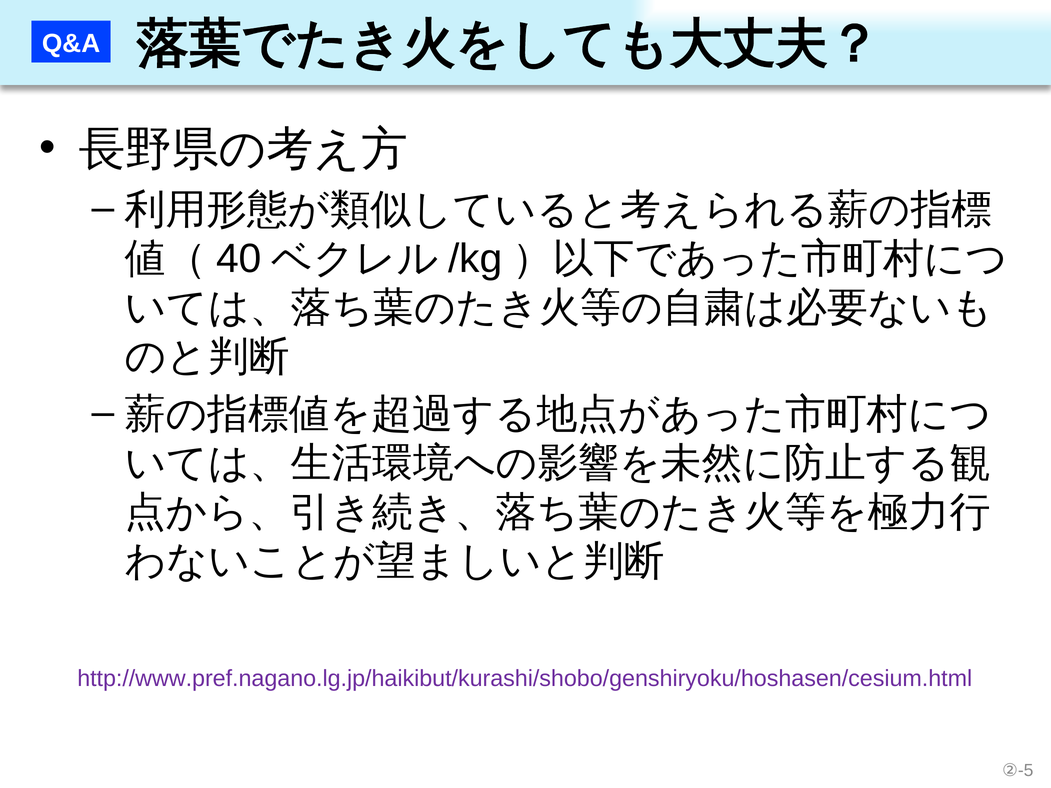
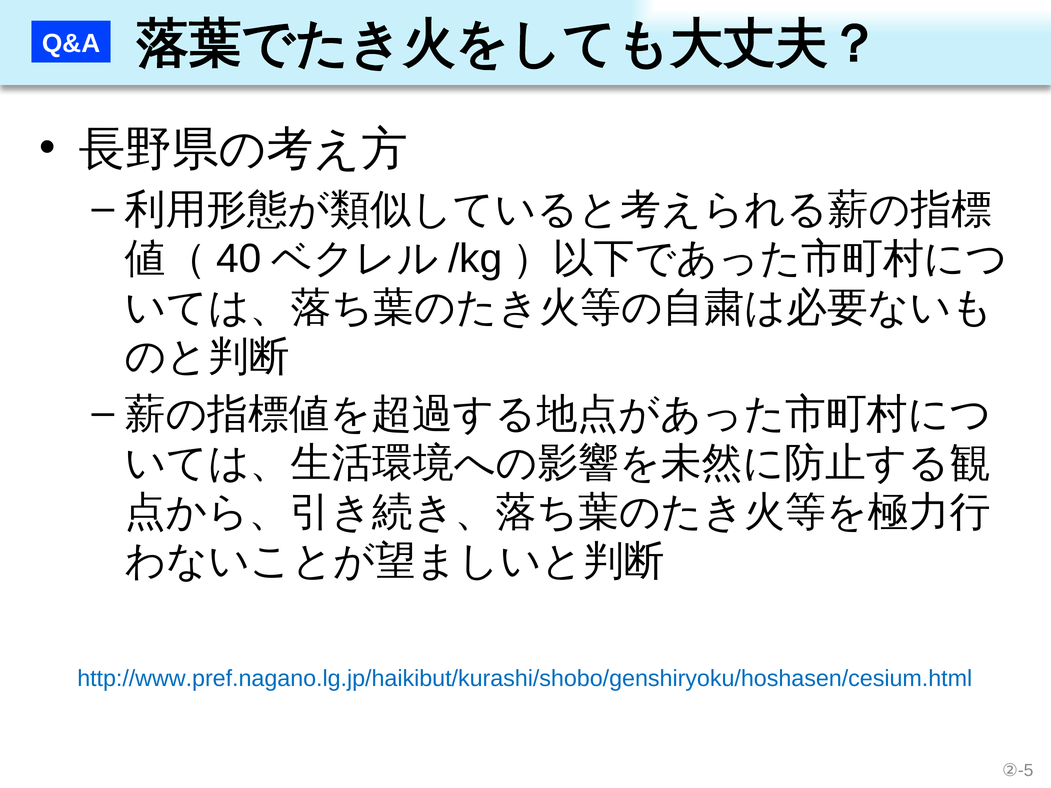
http://www.pref.nagano.lg.jp/haikibut/kurashi/shobo/genshiryoku/hoshasen/cesium.html colour: purple -> blue (525, 679)
